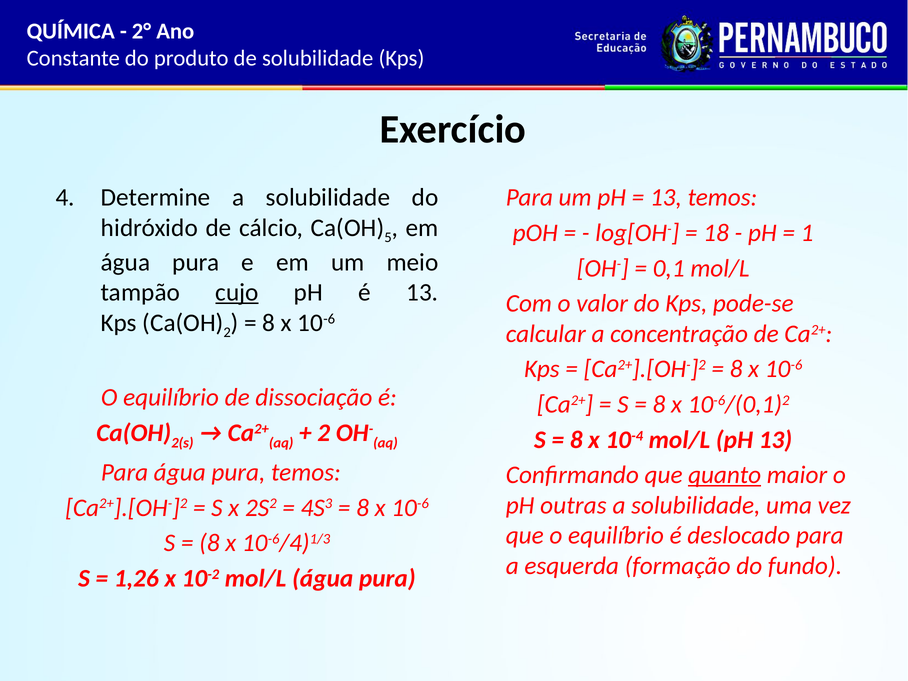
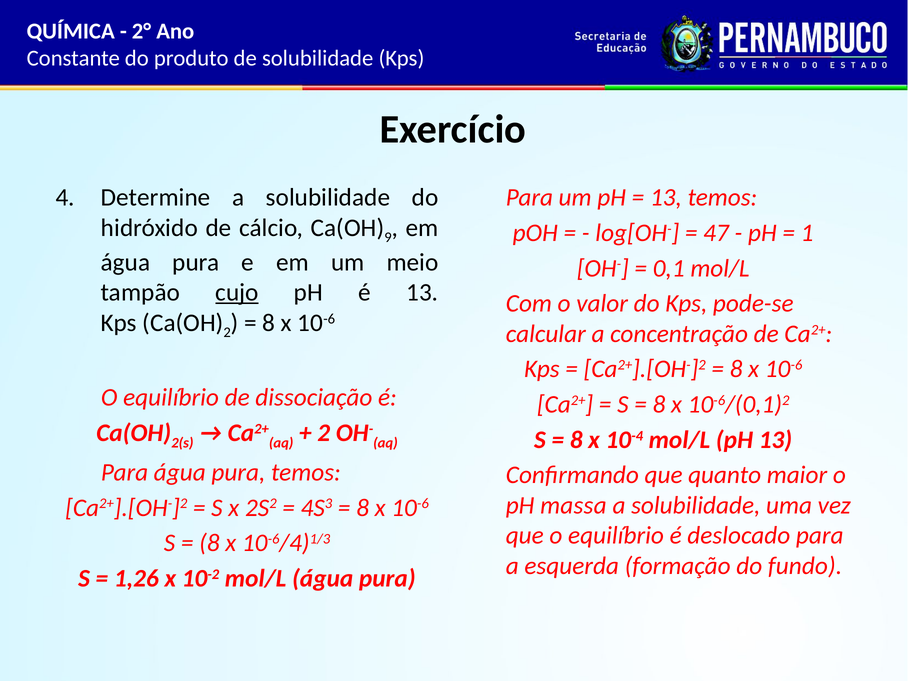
5: 5 -> 9 (388, 238)
18: 18 -> 47 (716, 233)
quanto underline: present -> none (725, 475)
outras: outras -> massa (573, 505)
